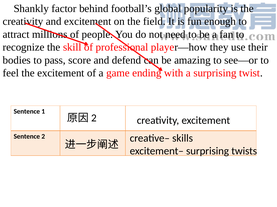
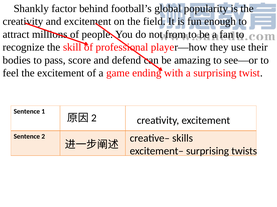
need: need -> from (175, 34)
